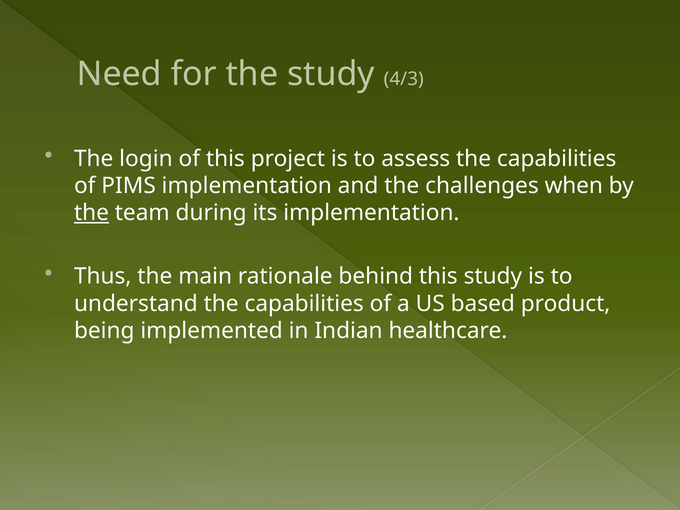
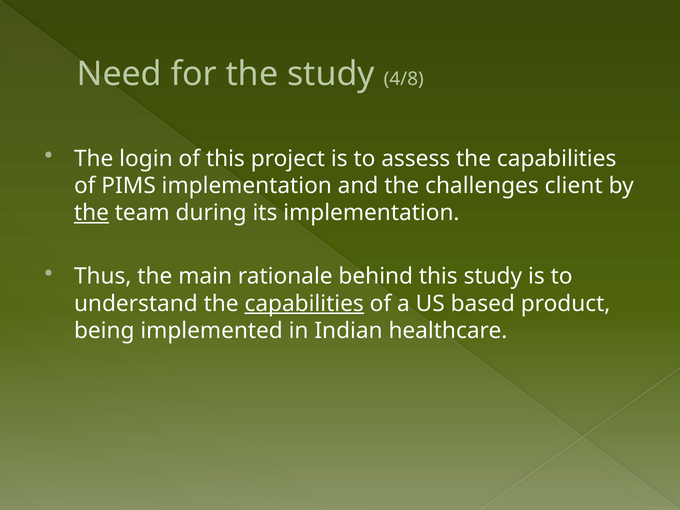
4/3: 4/3 -> 4/8 (404, 79)
when: when -> client (574, 186)
capabilities underline: none -> present (304, 304)
